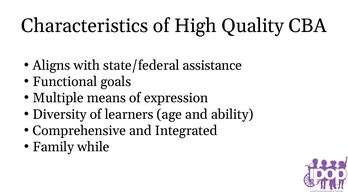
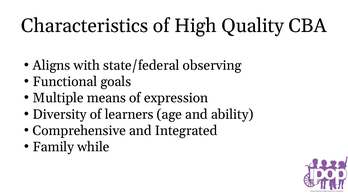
assistance: assistance -> observing (212, 65)
